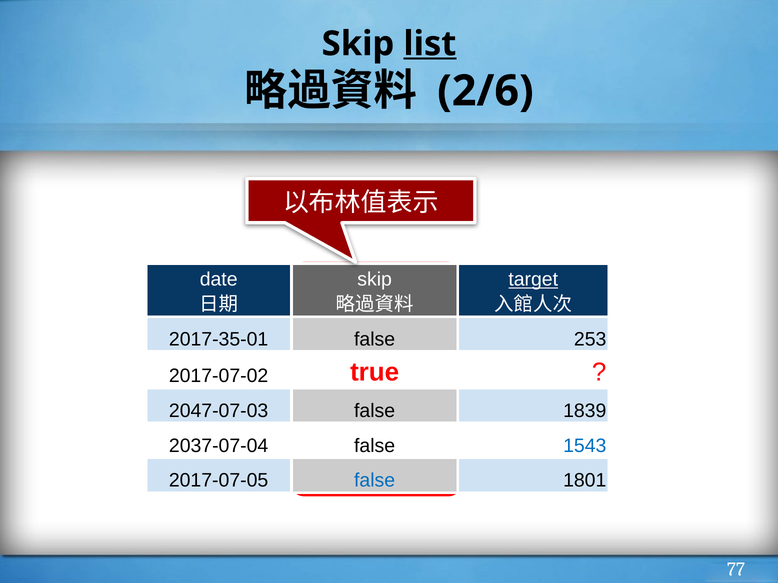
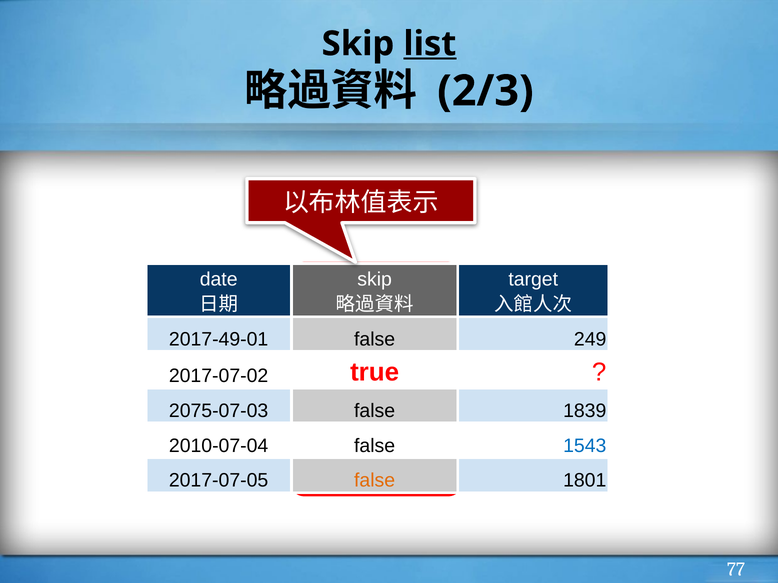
2/6: 2/6 -> 2/3 (485, 91)
target underline: present -> none (533, 280)
2017-35-01: 2017-35-01 -> 2017-49-01 (219, 340)
253: 253 -> 249 (590, 340)
2047-07-03: 2047-07-03 -> 2075-07-03 (219, 411)
2037-07-04: 2037-07-04 -> 2010-07-04 (219, 446)
false colour: blue -> orange (375, 481)
